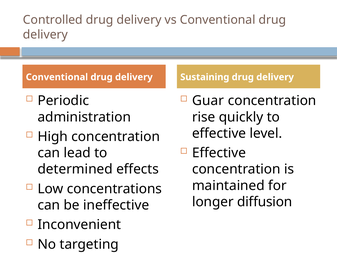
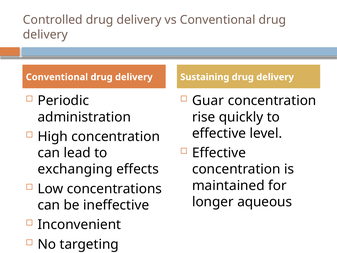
determined: determined -> exchanging (75, 169)
diffusion: diffusion -> aqueous (265, 202)
